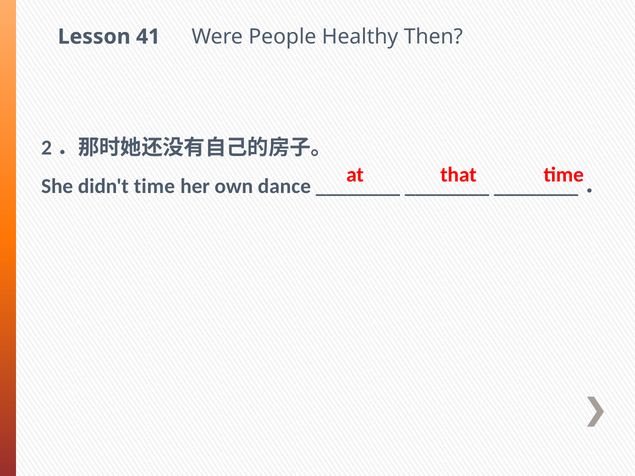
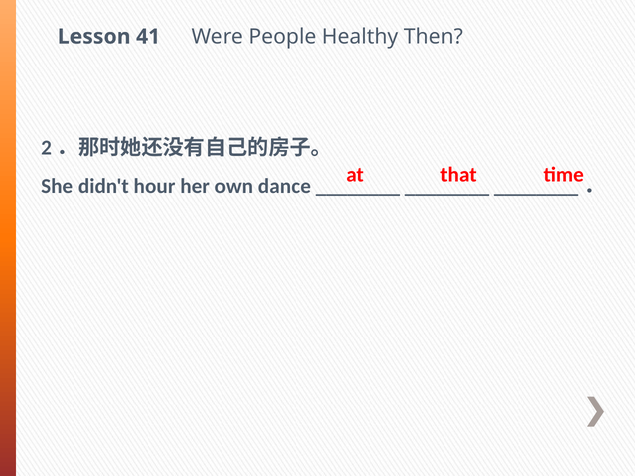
didn't time: time -> hour (155, 186)
